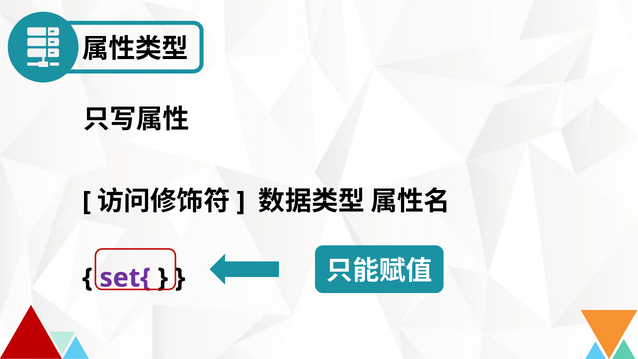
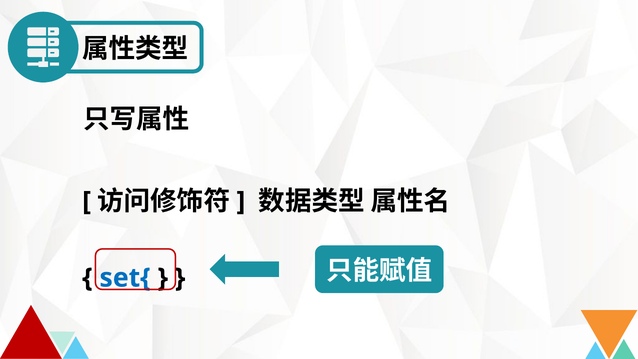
set{ colour: purple -> blue (125, 278)
